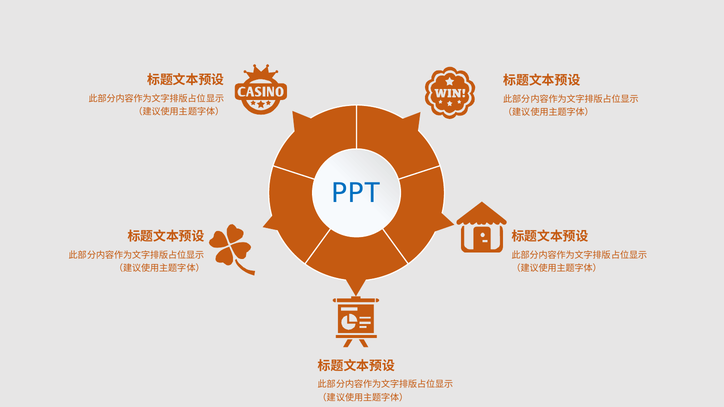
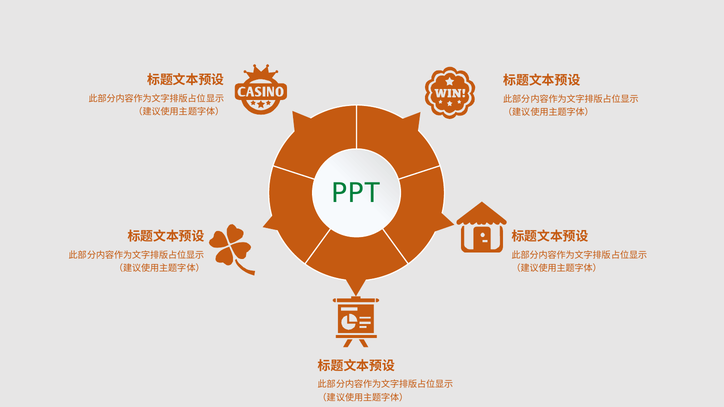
PPT colour: blue -> green (356, 193)
